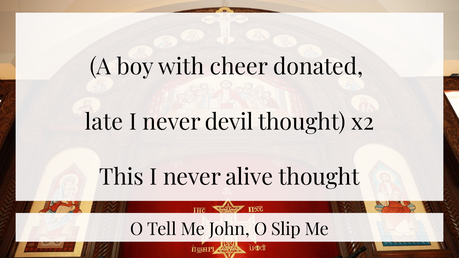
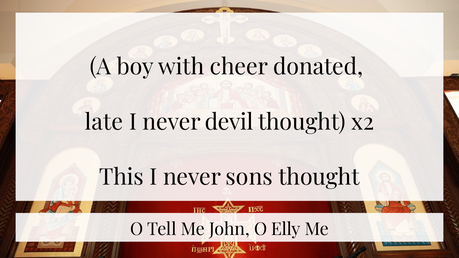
alive: alive -> sons (249, 177)
Slip: Slip -> Elly (286, 230)
